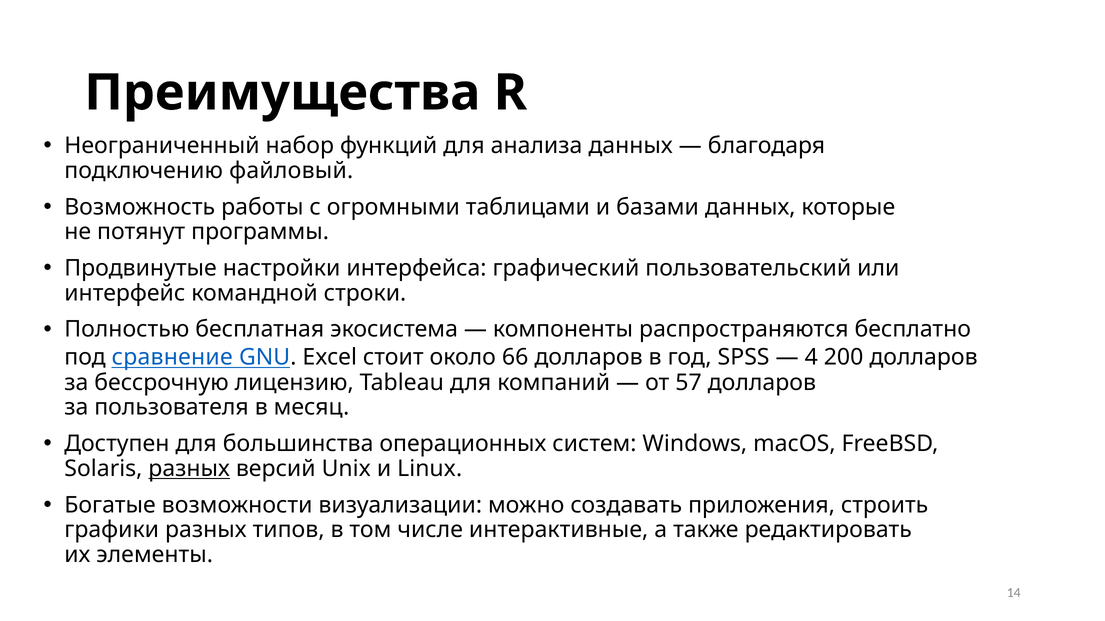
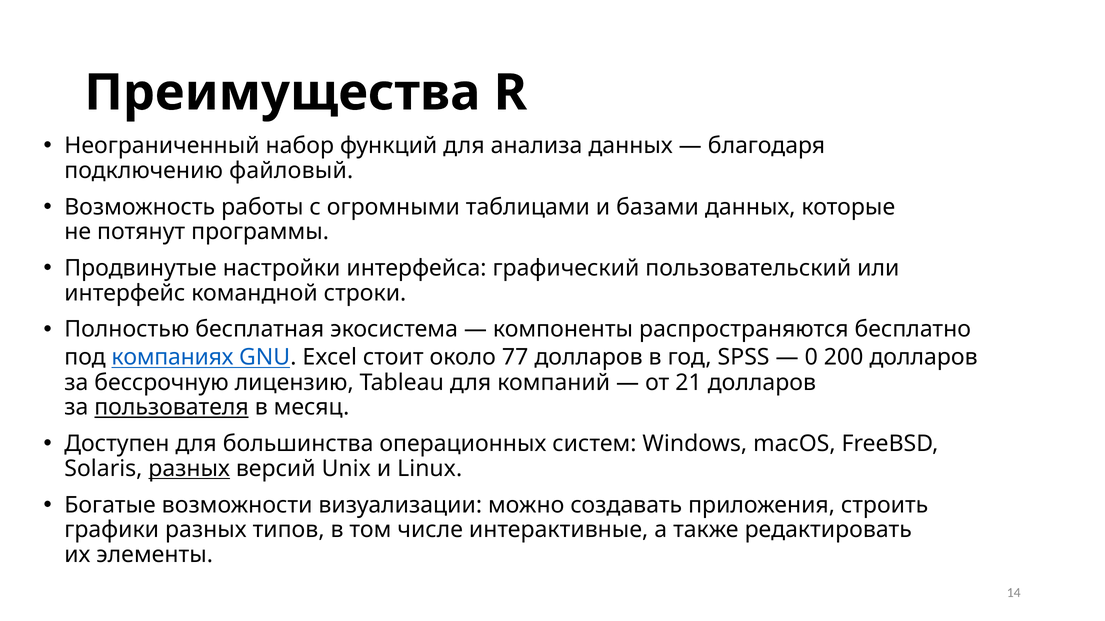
сравнение: сравнение -> компаниях (172, 357)
66: 66 -> 77 (515, 357)
4: 4 -> 0 (811, 357)
57: 57 -> 21 (689, 383)
пользователя underline: none -> present (172, 408)
